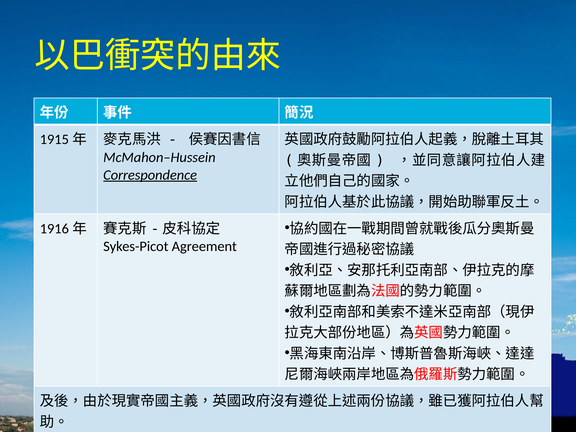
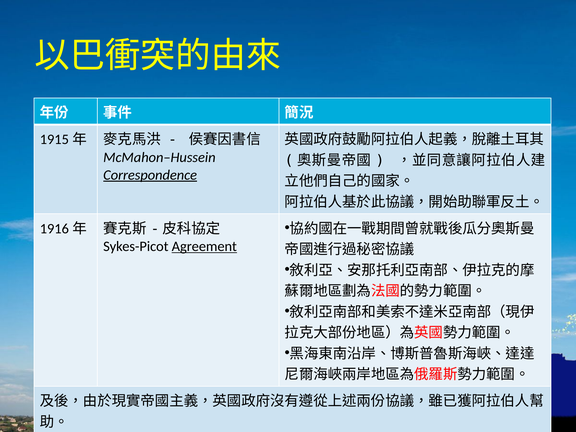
Agreement underline: none -> present (204, 247)
